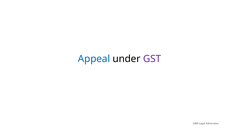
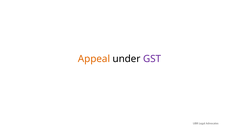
Appeal colour: blue -> orange (94, 59)
